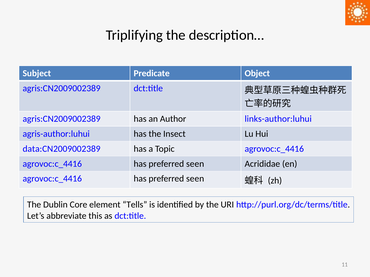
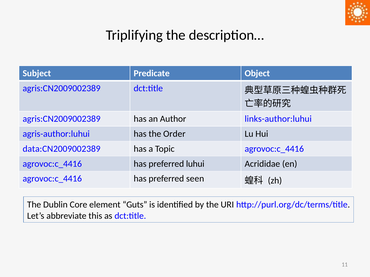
Insect: Insect -> Order (174, 134)
seen: seen -> luhui (195, 164)
Tells: Tells -> Guts (135, 205)
